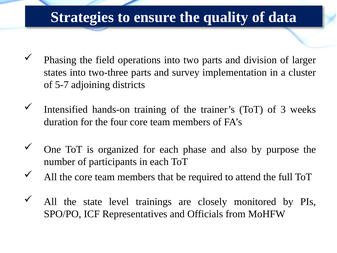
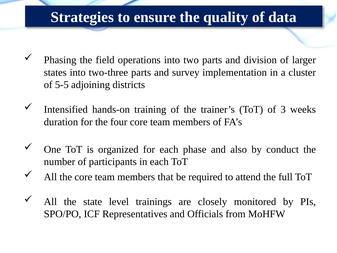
5-7: 5-7 -> 5-5 (62, 85)
purpose: purpose -> conduct (283, 149)
